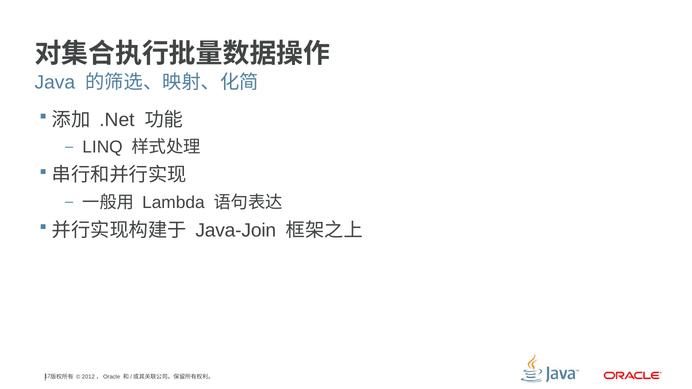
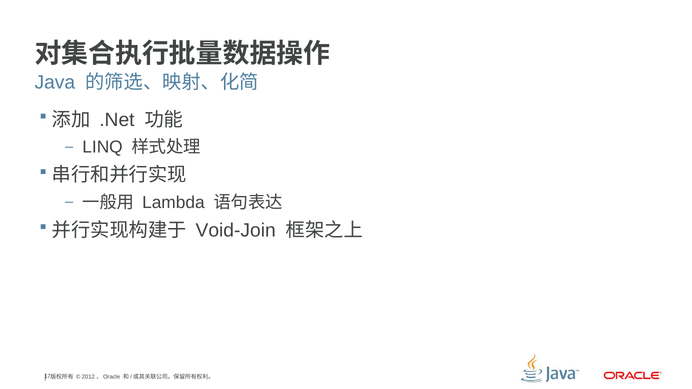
Java-Join: Java-Join -> Void-Join (236, 231)
